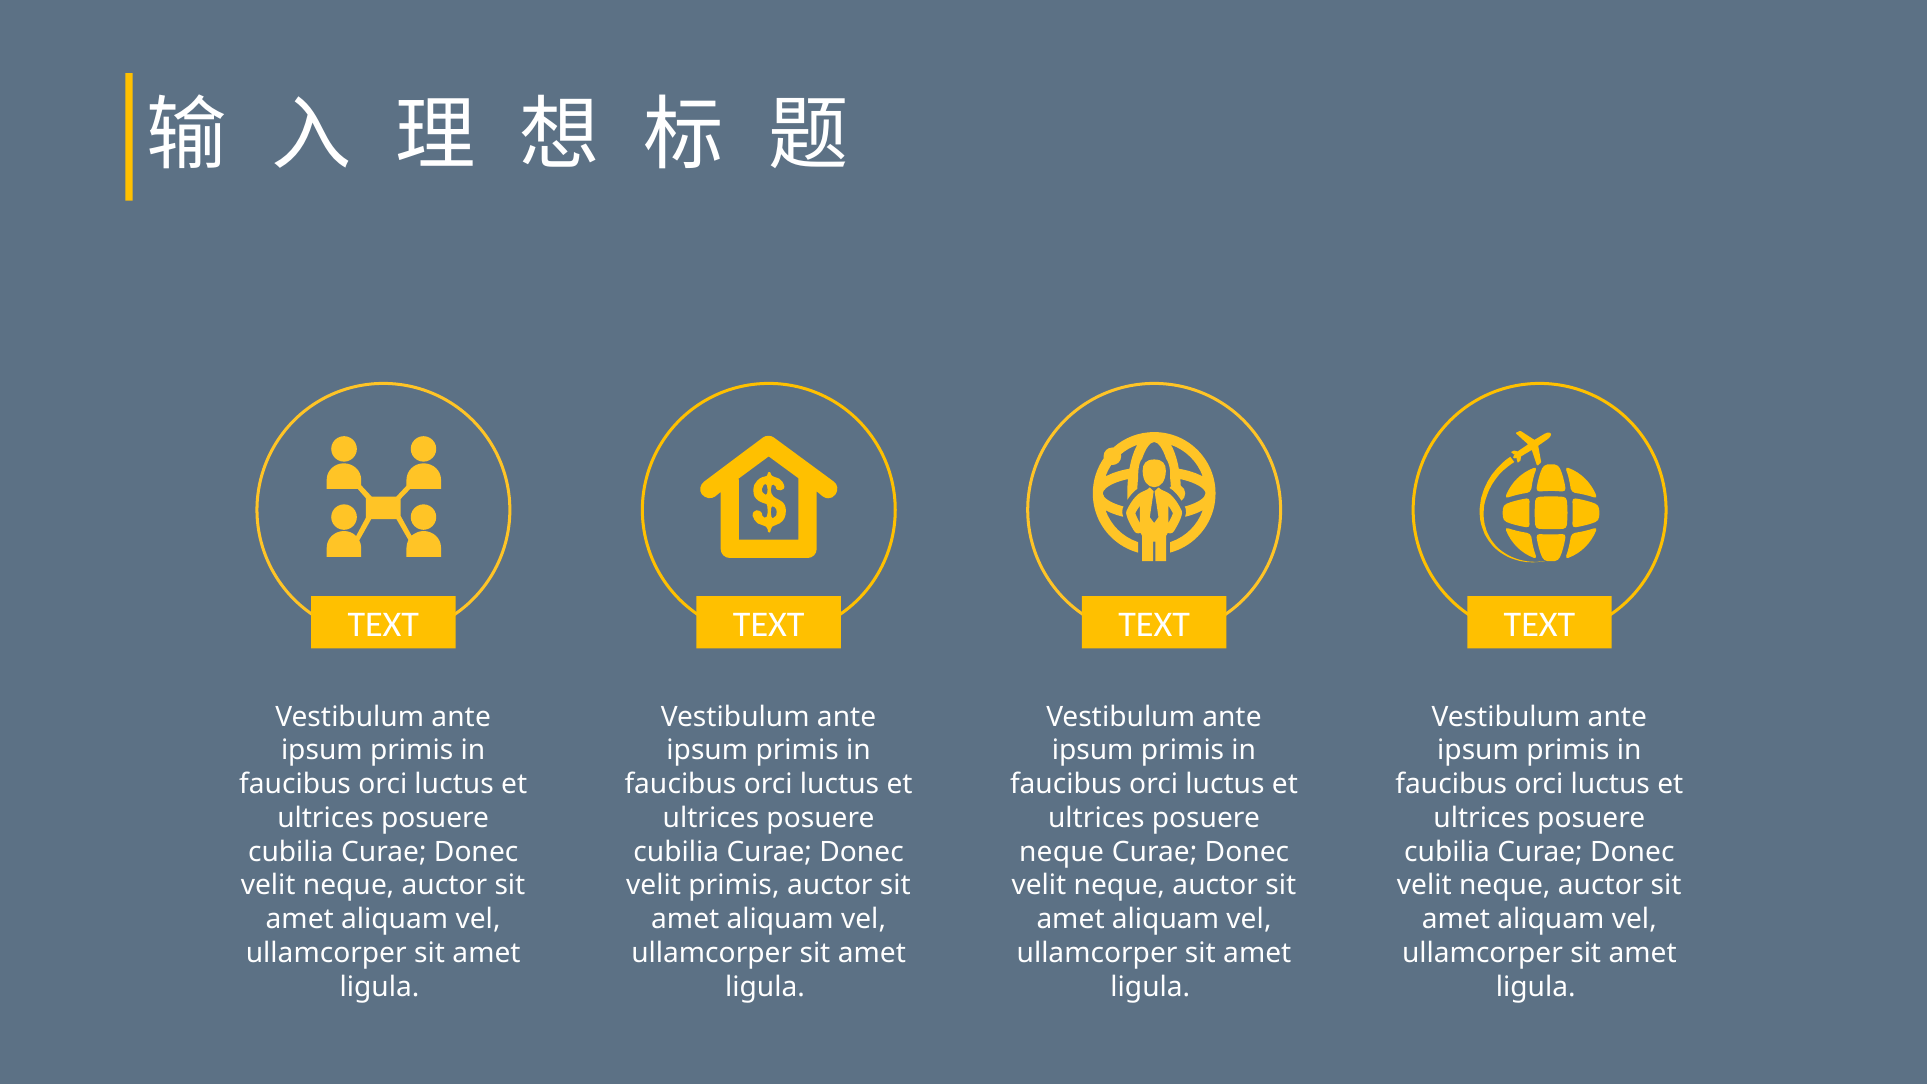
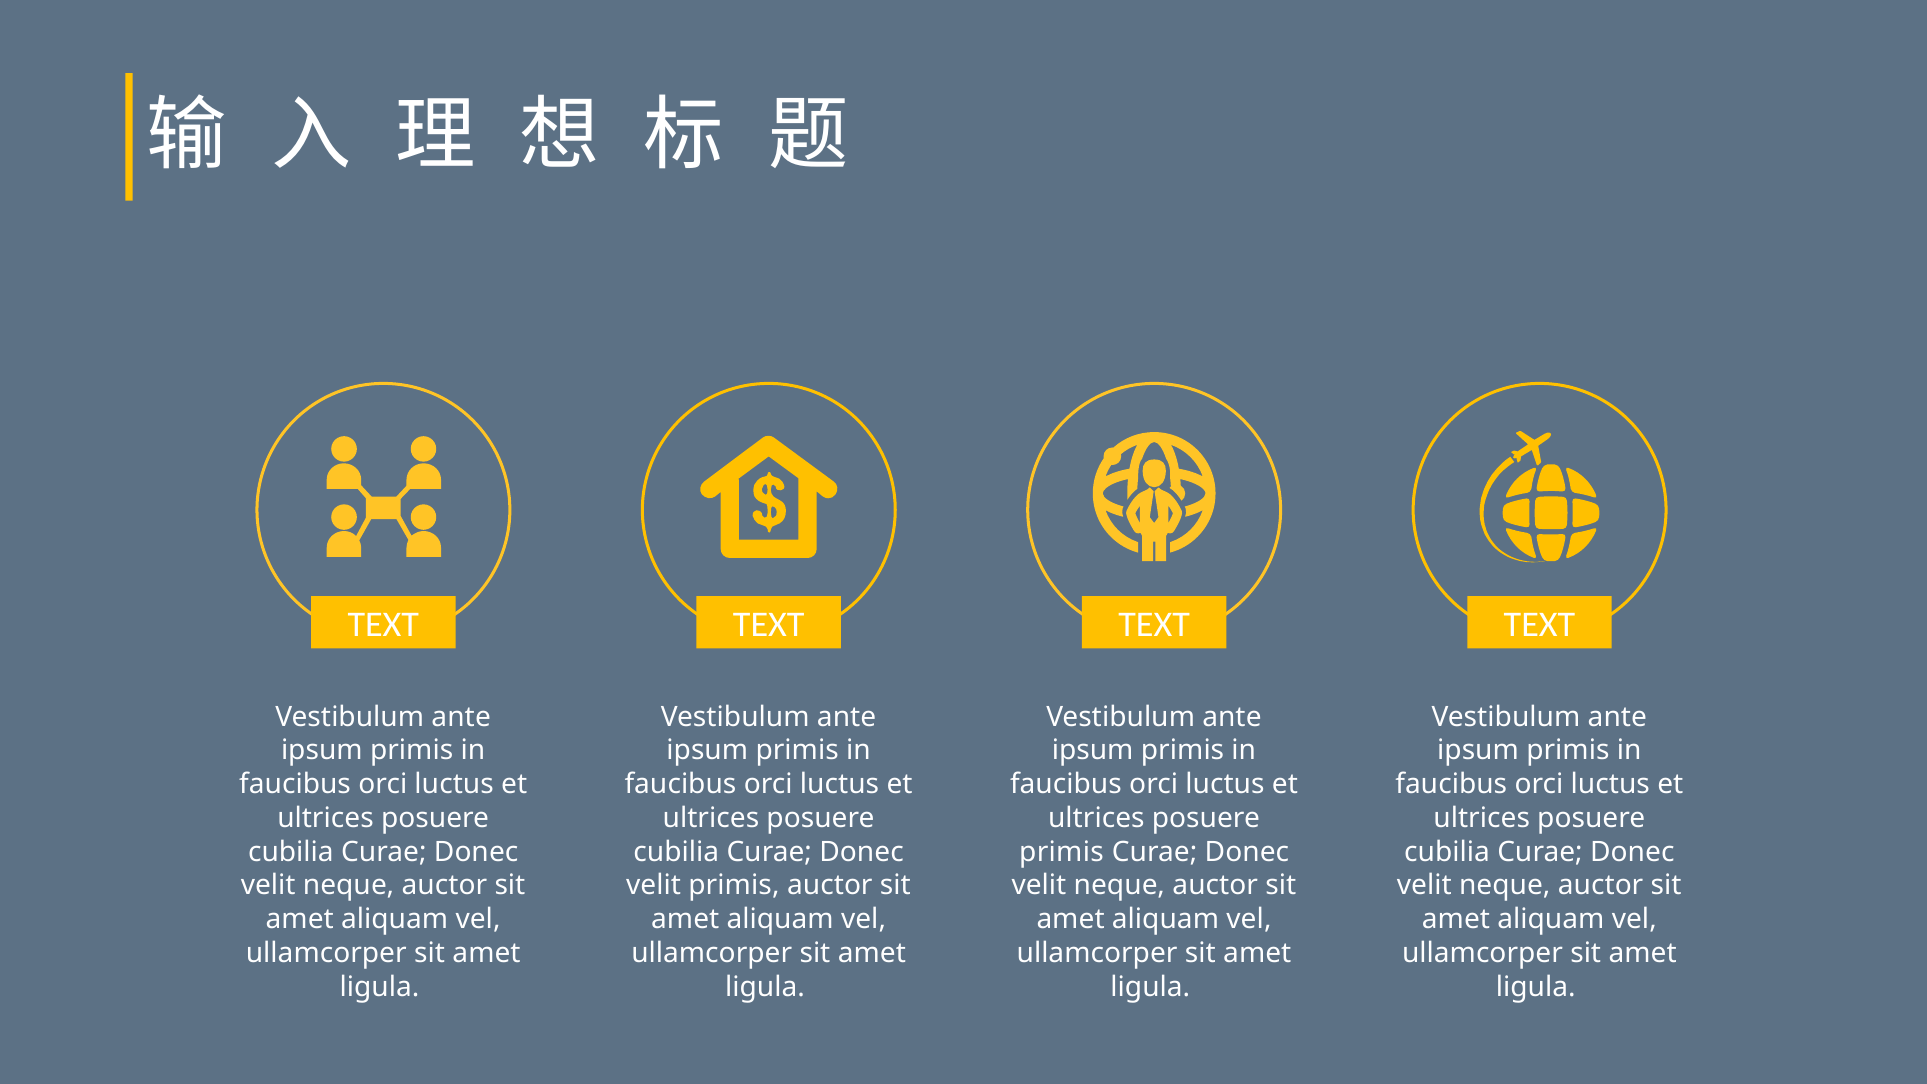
neque: neque -> primis (1062, 852)
